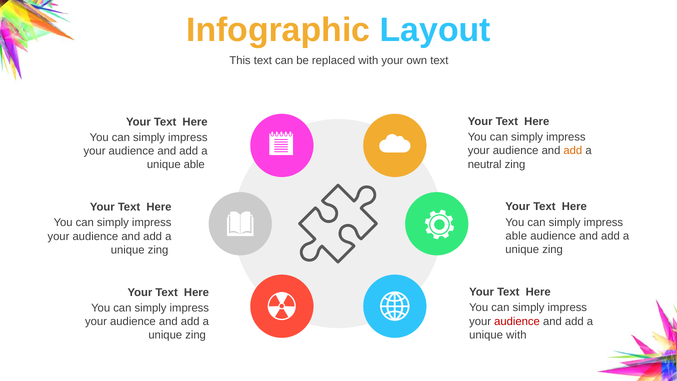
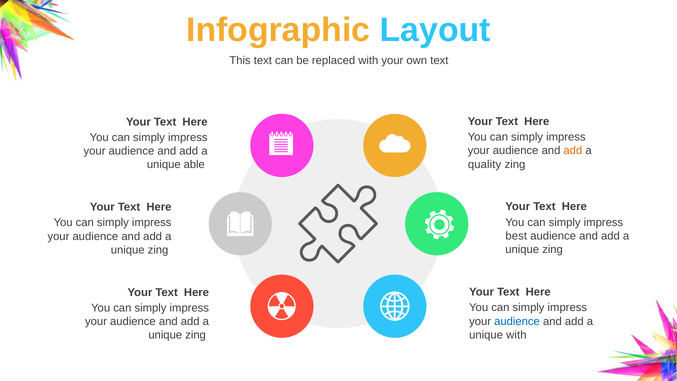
neutral: neutral -> quality (485, 164)
able: able -> best (516, 236)
audience colour: red -> blue (517, 321)
